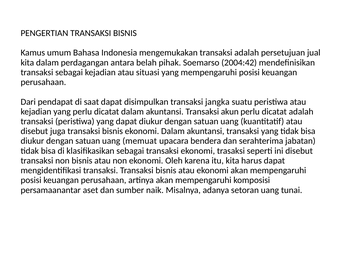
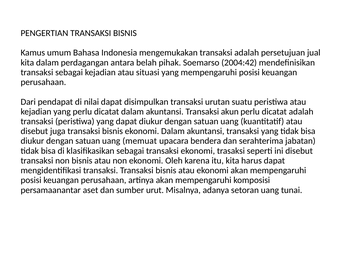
saat: saat -> nilai (91, 102)
jangka: jangka -> urutan (217, 102)
naik: naik -> urut (155, 190)
